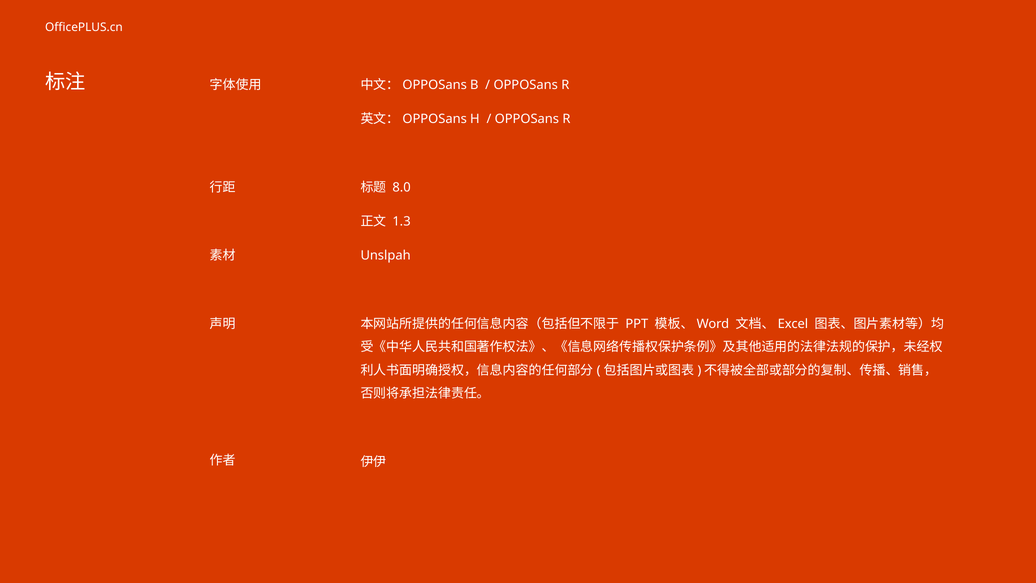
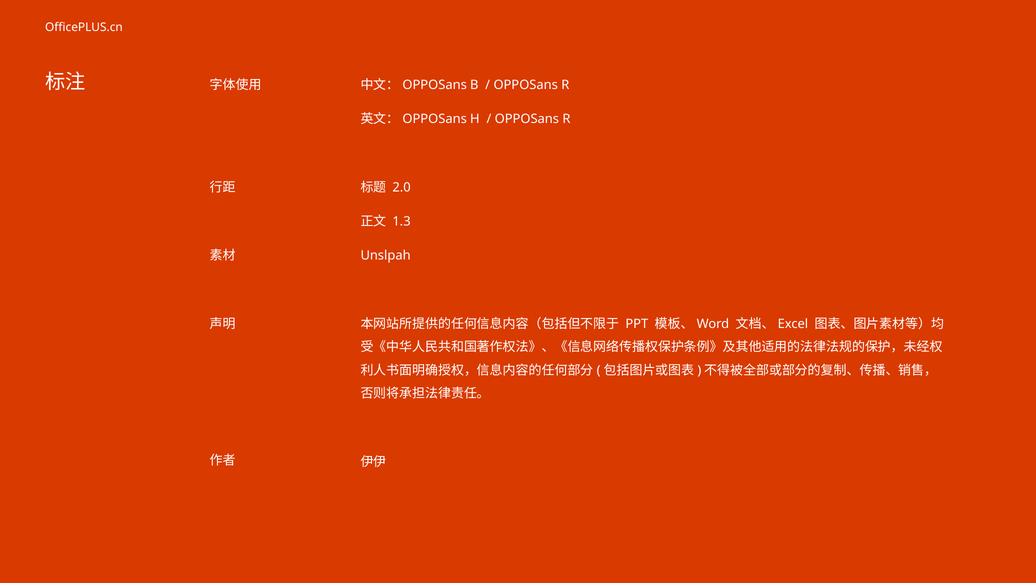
8.0: 8.0 -> 2.0 (402, 187)
